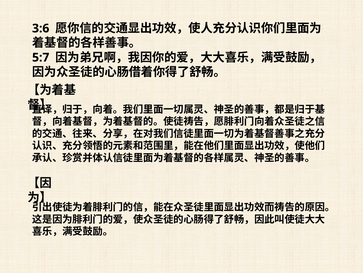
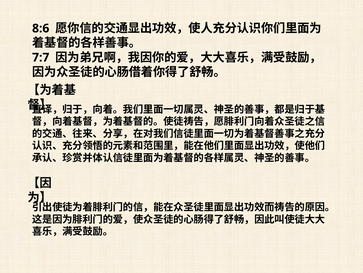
3:6: 3:6 -> 8:6 (41, 28)
5:7: 5:7 -> 7:7 (41, 57)
